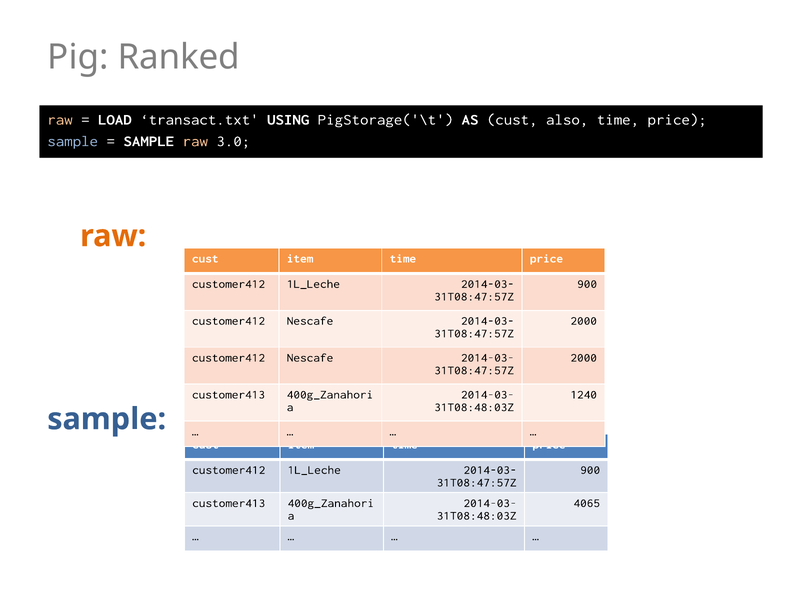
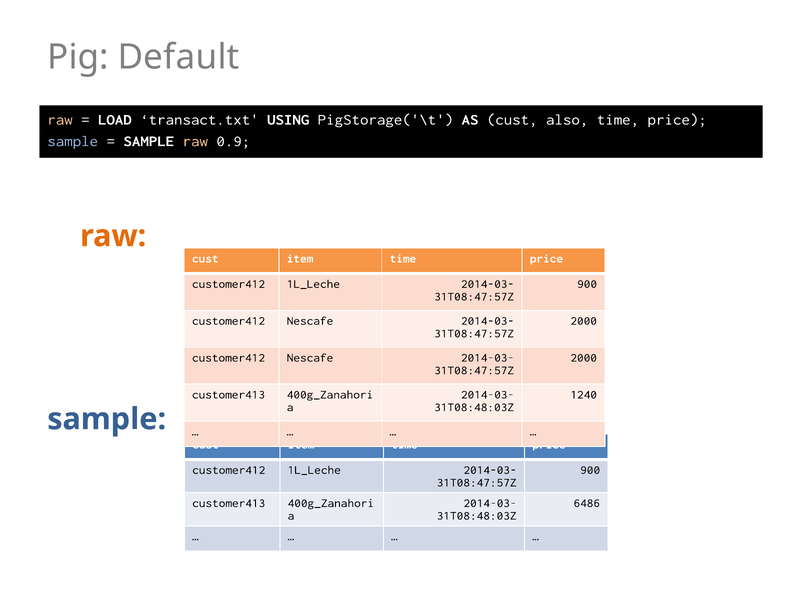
Ranked: Ranked -> Default (179, 57)
3.0: 3.0 -> 0.9 (233, 141)
4065: 4065 -> 6486 (587, 503)
